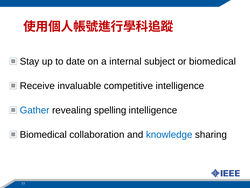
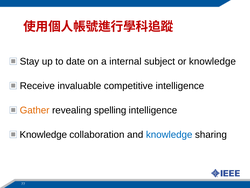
or biomedical: biomedical -> knowledge (212, 61)
Gather colour: blue -> orange (35, 110)
Biomedical: Biomedical -> Knowledge (43, 134)
